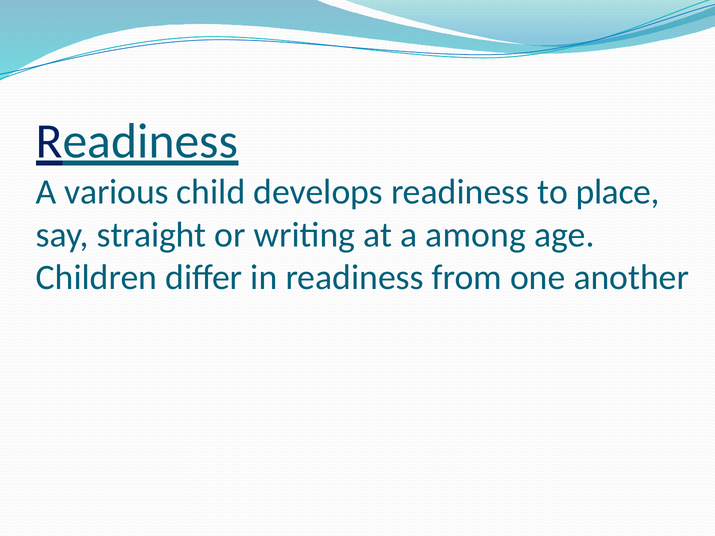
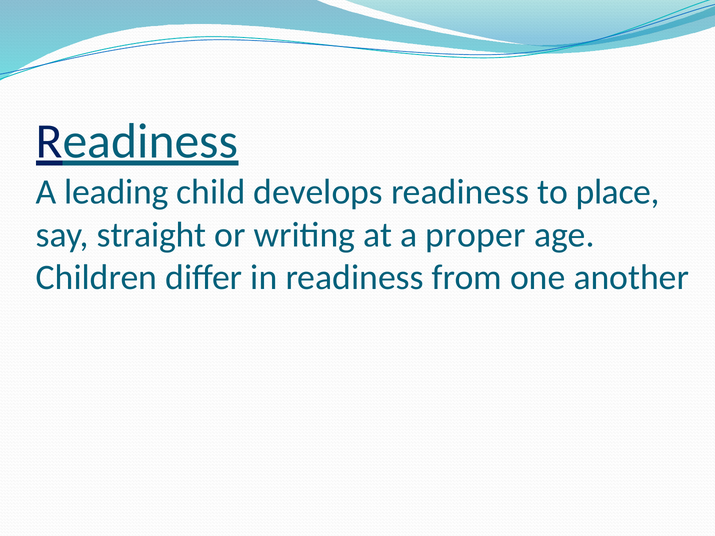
various: various -> leading (116, 192)
among: among -> proper (476, 235)
